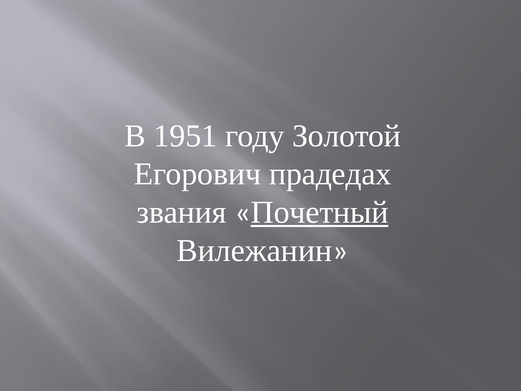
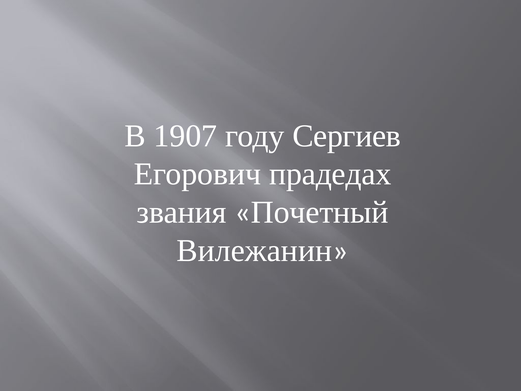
1951: 1951 -> 1907 (185, 136)
Золотой: Золотой -> Сергиев (347, 136)
Почетный underline: present -> none (320, 212)
